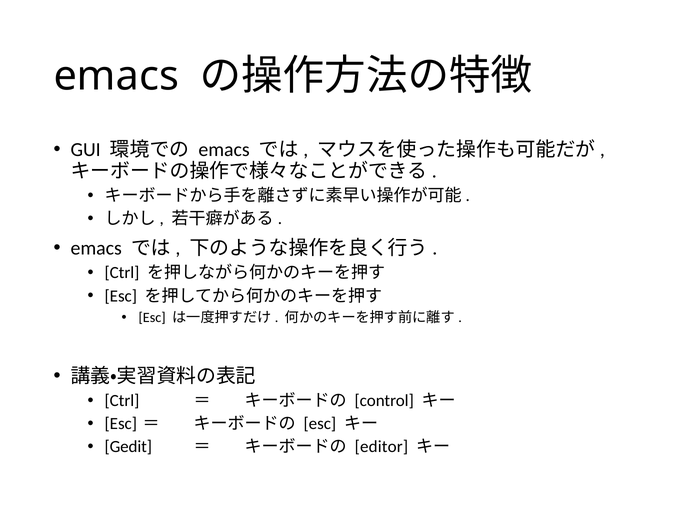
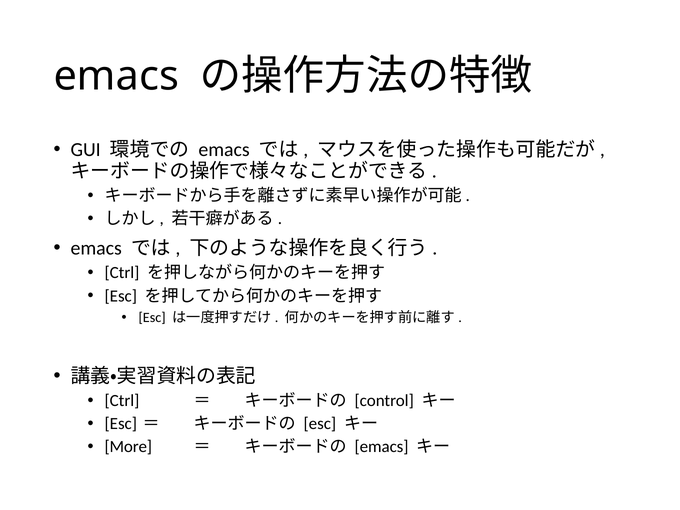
Gedit: Gedit -> More (128, 447)
editor: editor -> emacs (382, 447)
